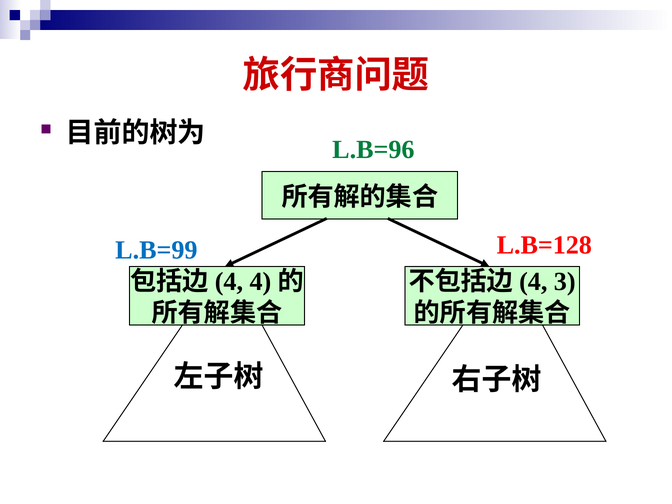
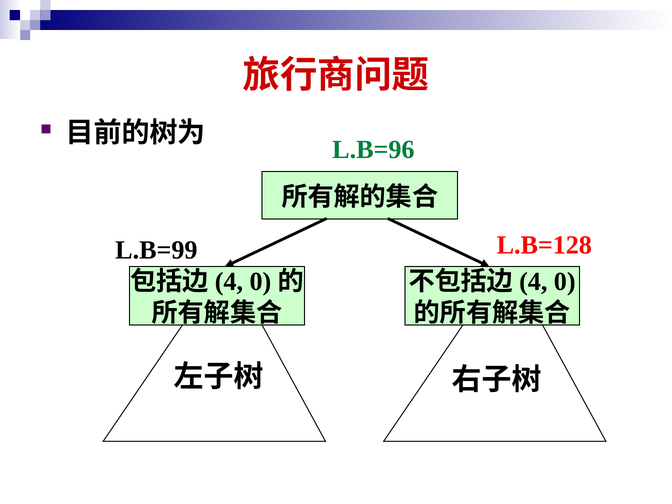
L.B=99 colour: blue -> black (156, 250)
4: 4 -> 0 (260, 282)
3: 3 -> 0 (565, 282)
